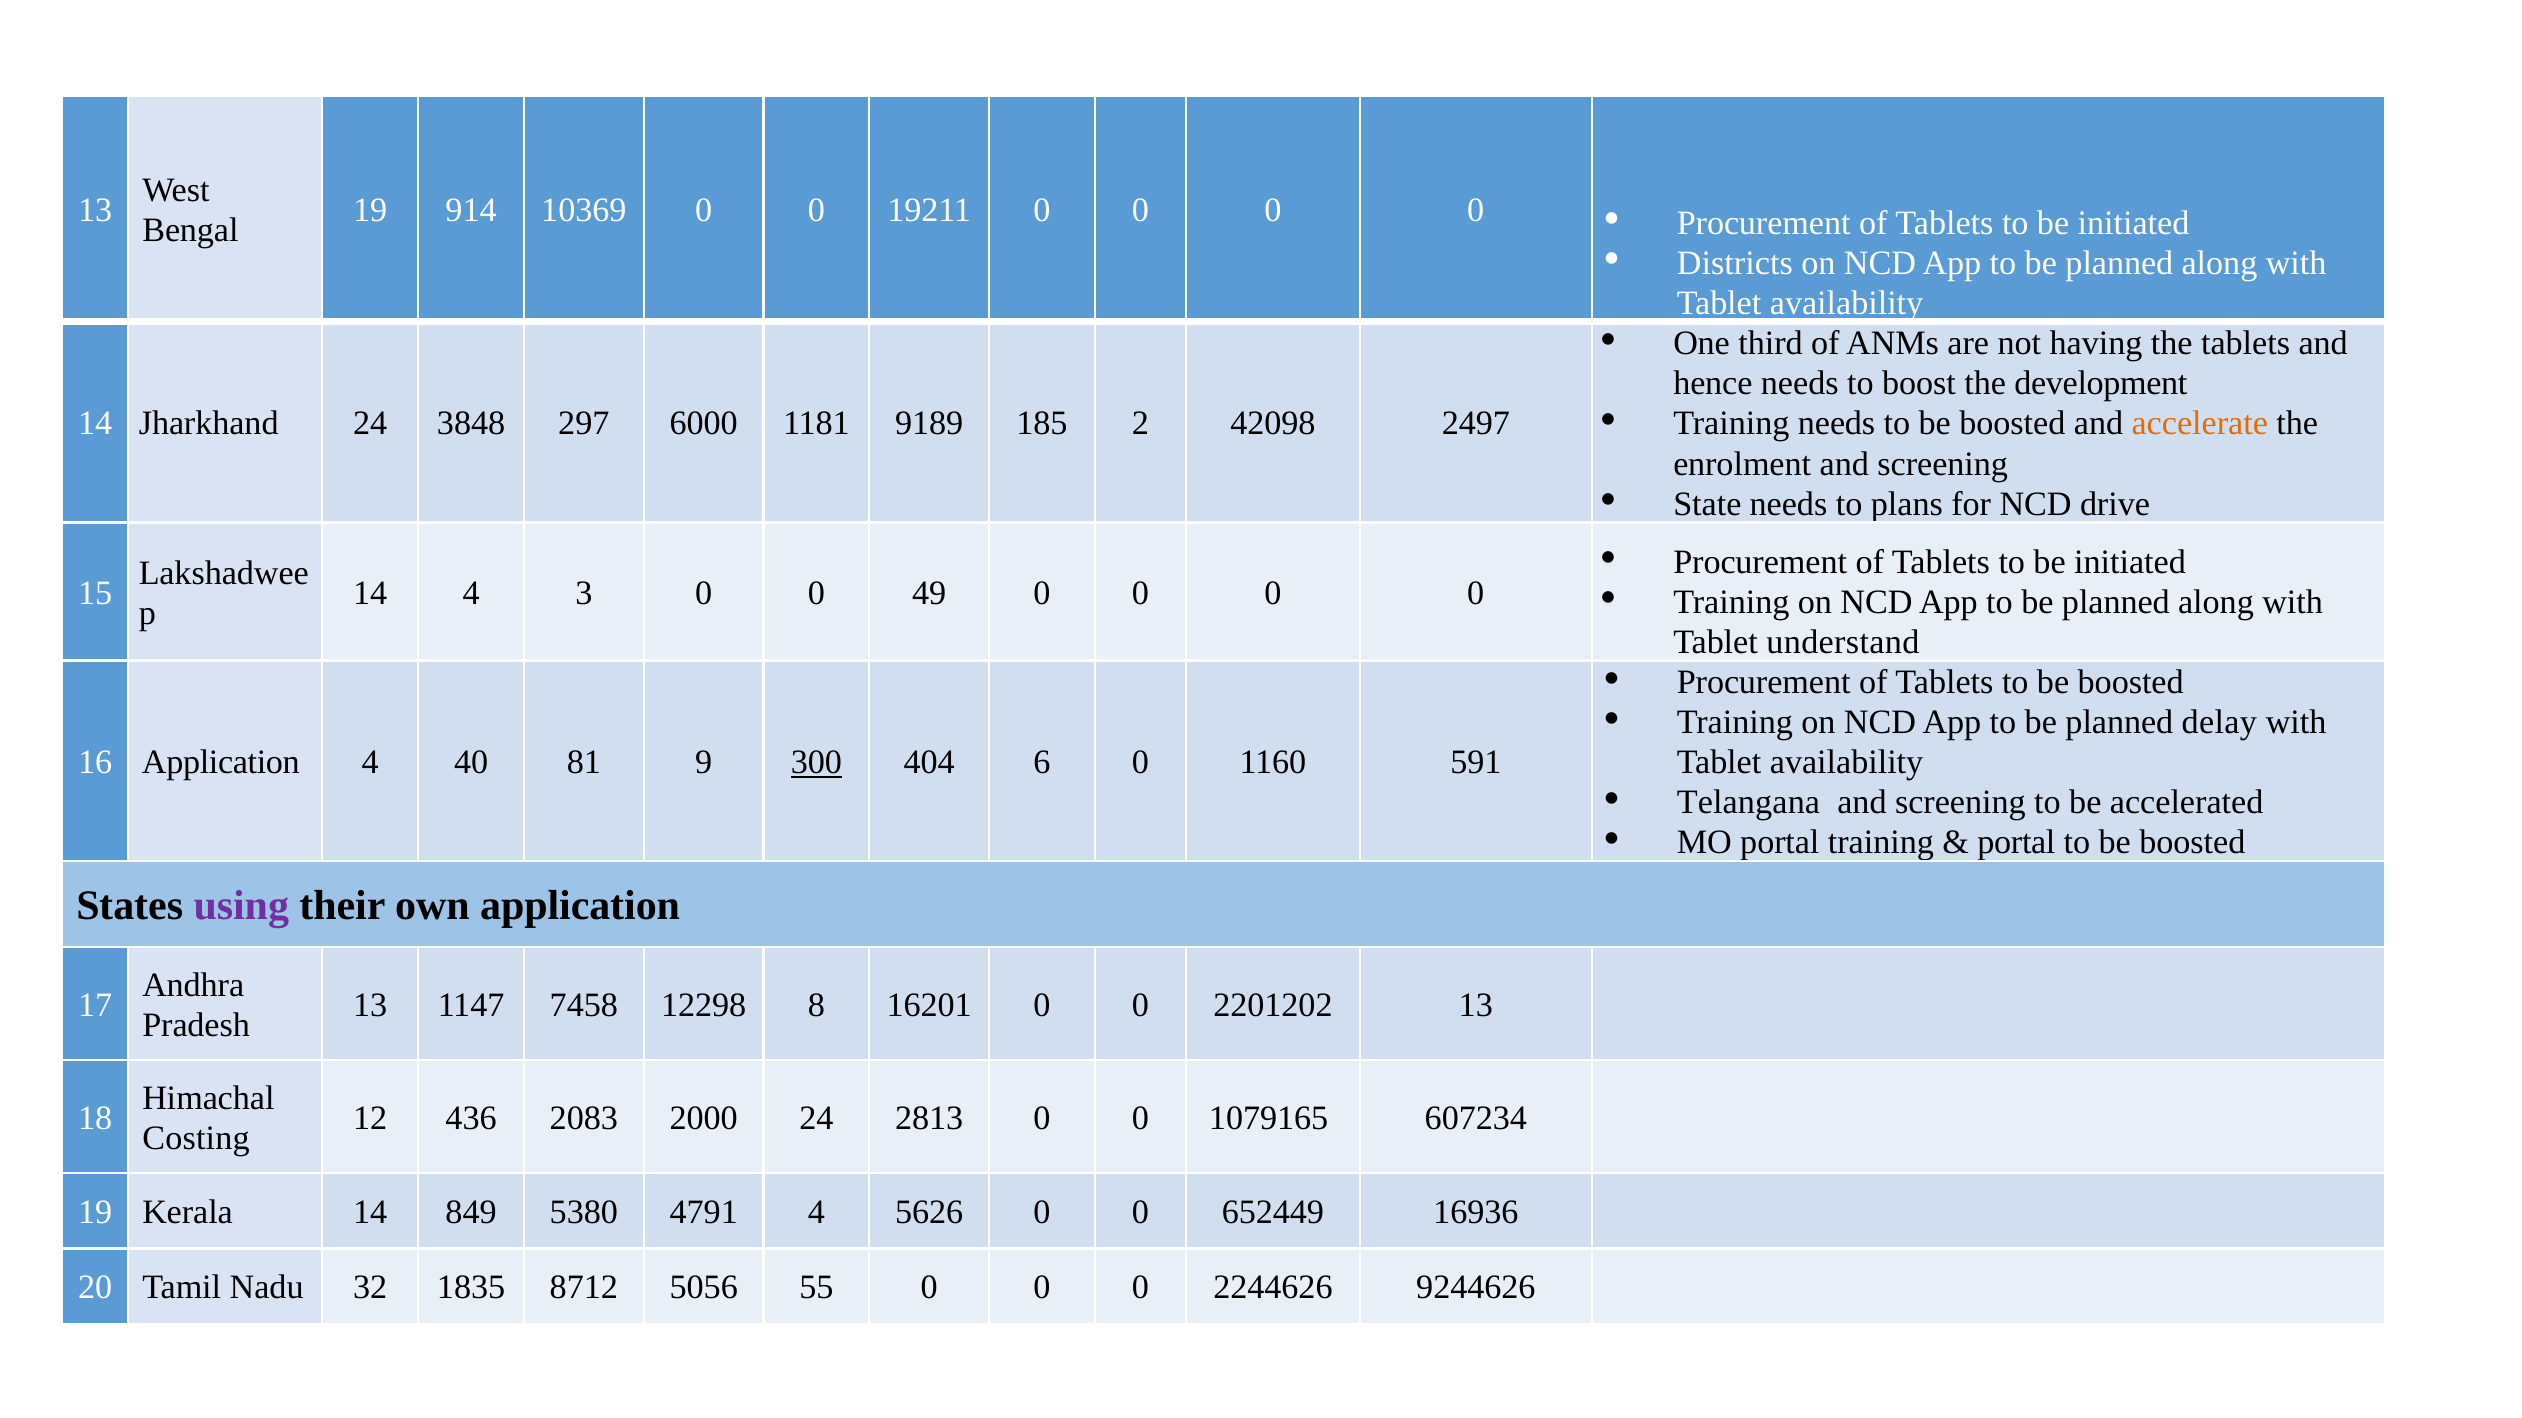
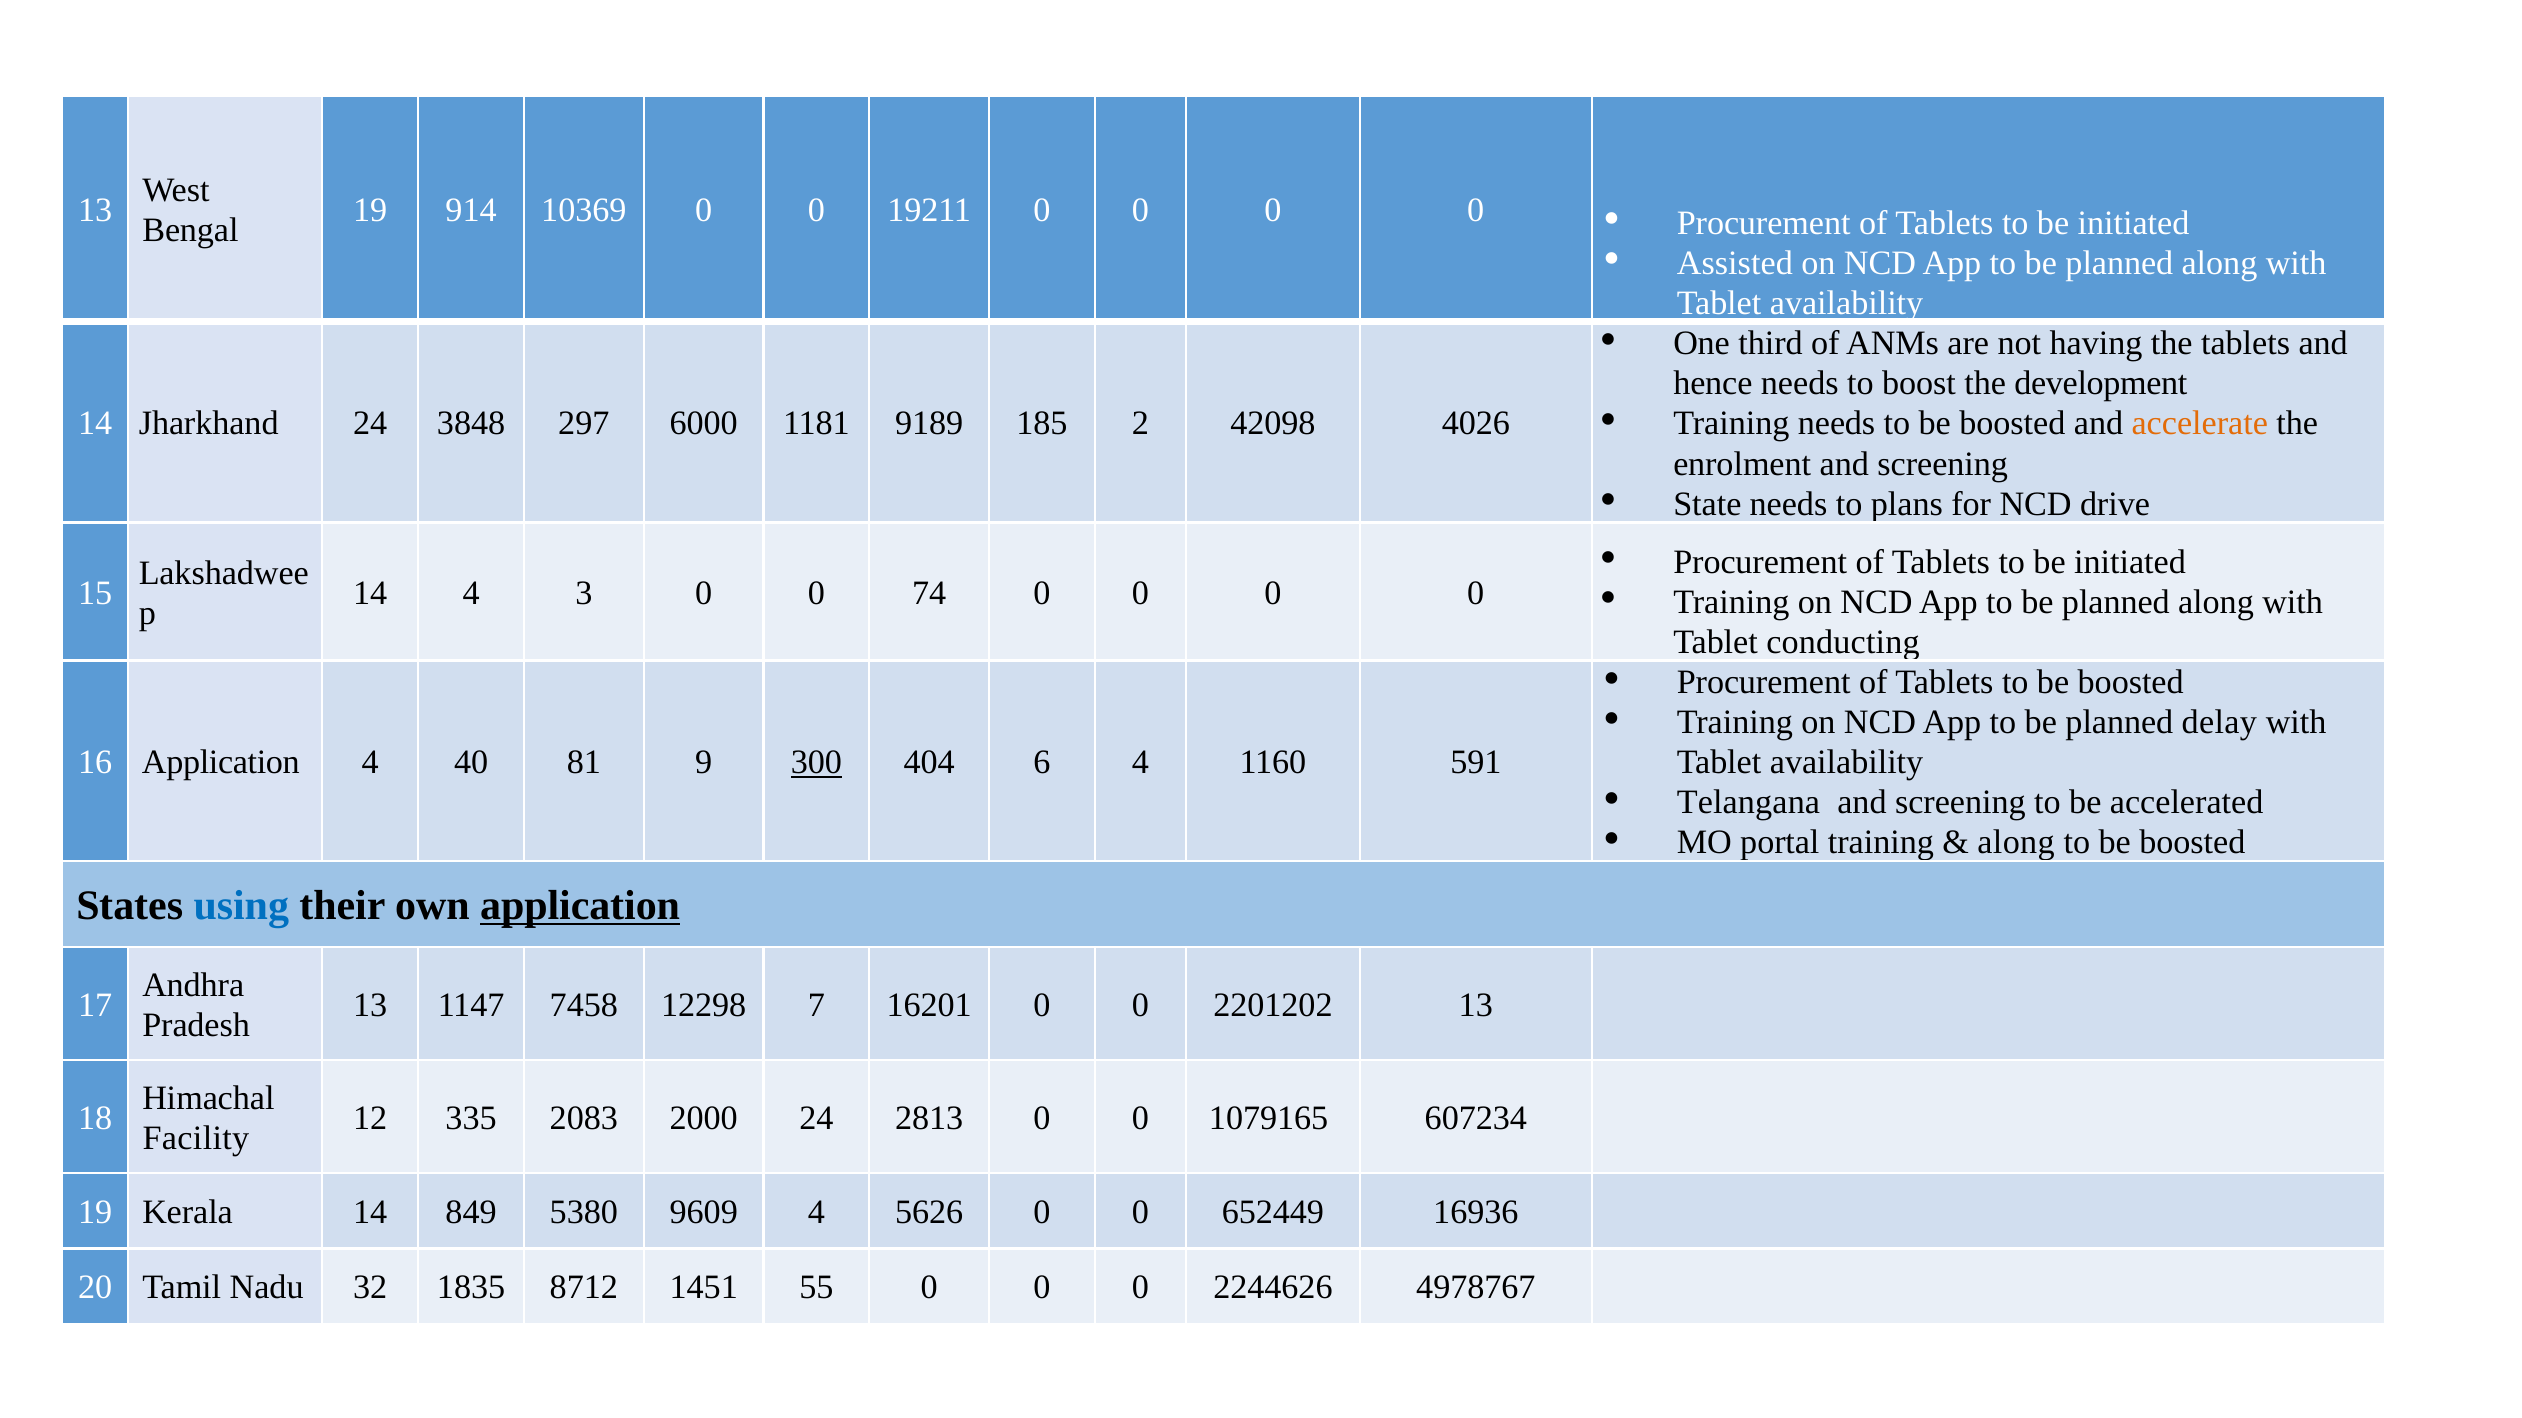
Districts: Districts -> Assisted (1735, 263)
2497: 2497 -> 4026 (1476, 424)
49: 49 -> 74 (929, 593)
understand: understand -> conducting (1843, 642)
6 0: 0 -> 4 (1140, 763)
portal: portal -> along (2016, 843)
using colour: purple -> blue (241, 906)
application underline: none -> present (580, 906)
8: 8 -> 7 (816, 1005)
436: 436 -> 335 (471, 1119)
Costing: Costing -> Facility (196, 1139)
4791: 4791 -> 9609 (704, 1213)
5056: 5056 -> 1451 (704, 1288)
9244626: 9244626 -> 4978767 (1476, 1288)
